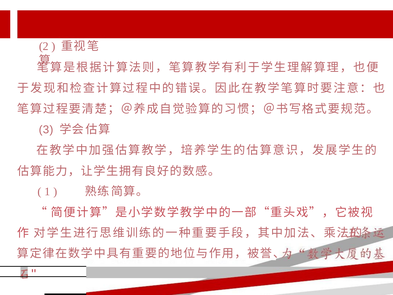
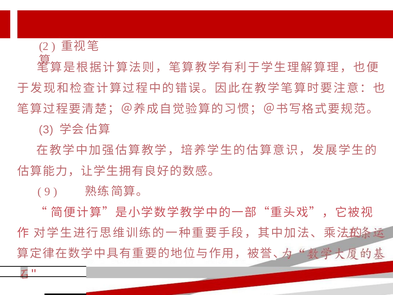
1: 1 -> 9 (47, 191)
